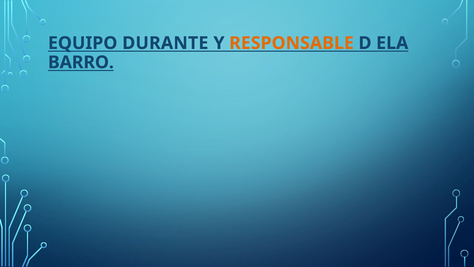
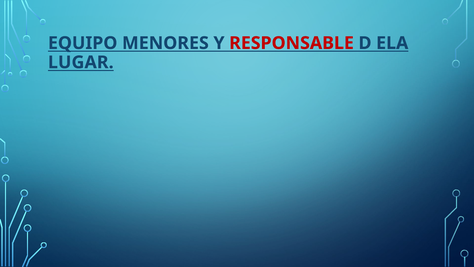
DURANTE: DURANTE -> MENORES (165, 43)
RESPONSABLE colour: orange -> red (292, 43)
BARRO: BARRO -> LUGAR (81, 62)
